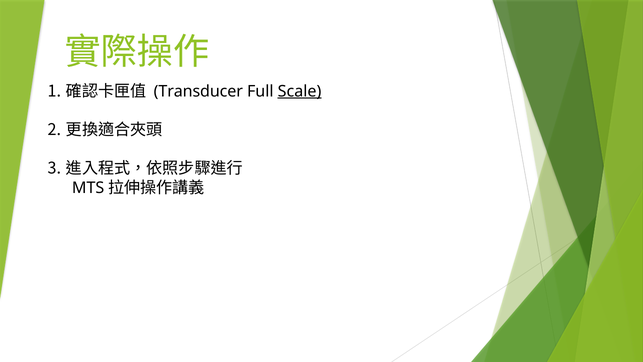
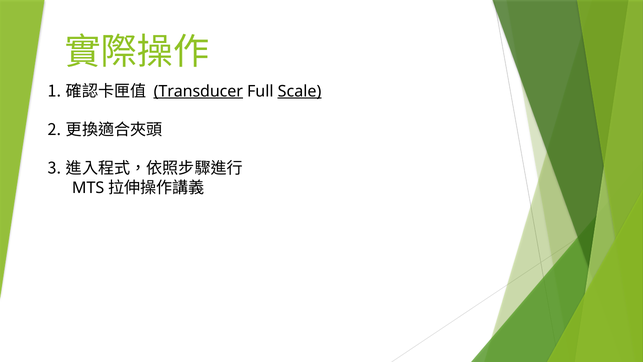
Transducer underline: none -> present (198, 91)
